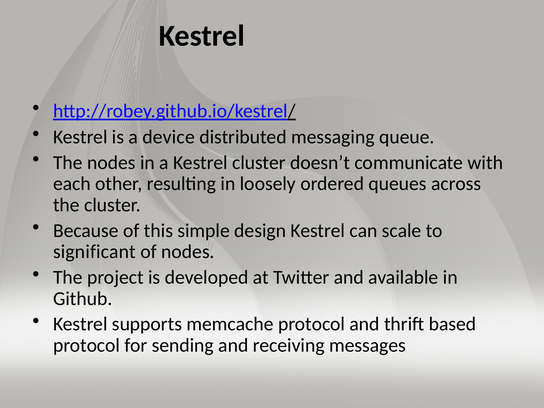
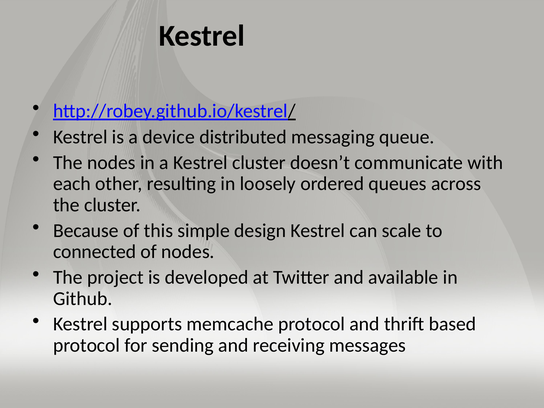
significant: significant -> connected (95, 252)
